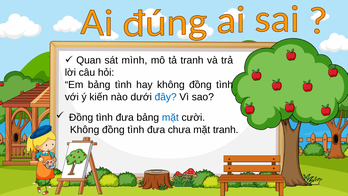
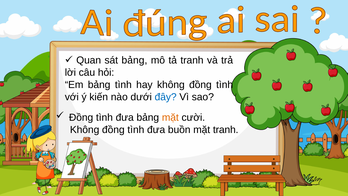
sát mình: mình -> bảng (134, 60)
mặt colour: blue -> orange (170, 117)
chưa: chưa -> buồn (179, 130)
